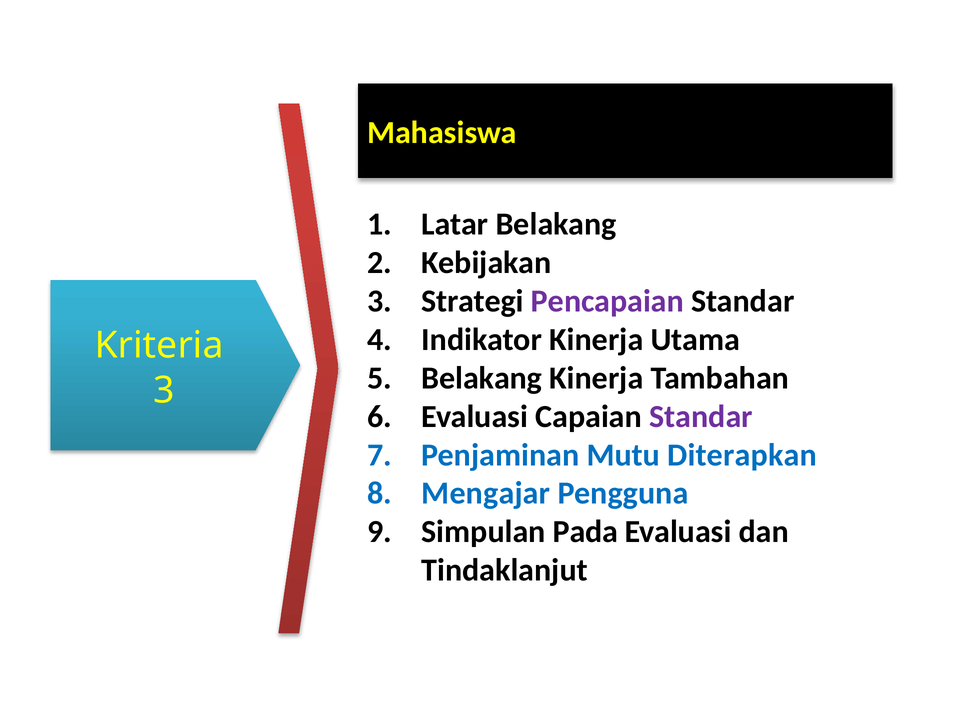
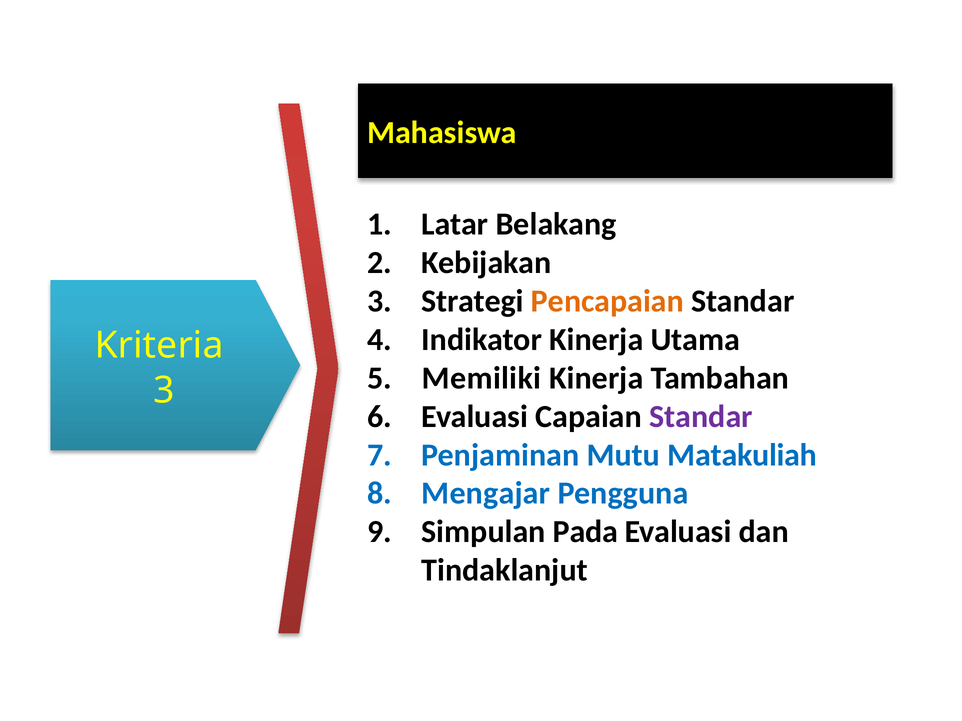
Pencapaian colour: purple -> orange (607, 301)
Belakang: Belakang -> Memiliki (482, 378)
Diterapkan: Diterapkan -> Matakuliah (742, 455)
